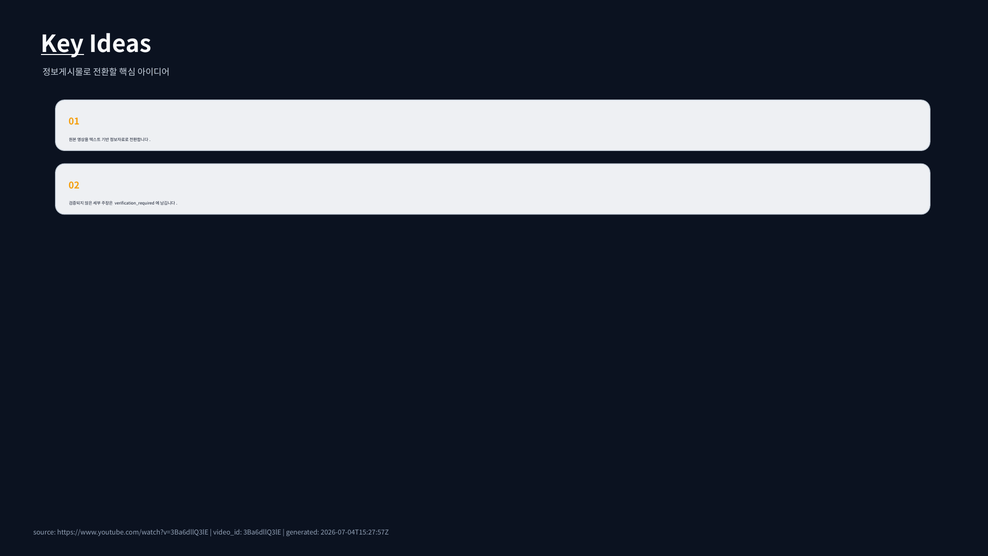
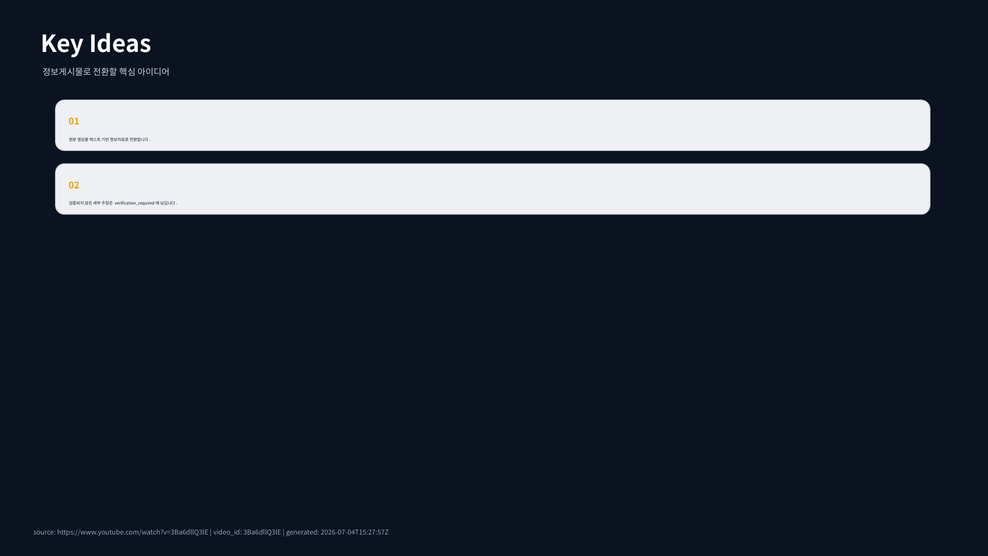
Key underline: present -> none (62, 44)
